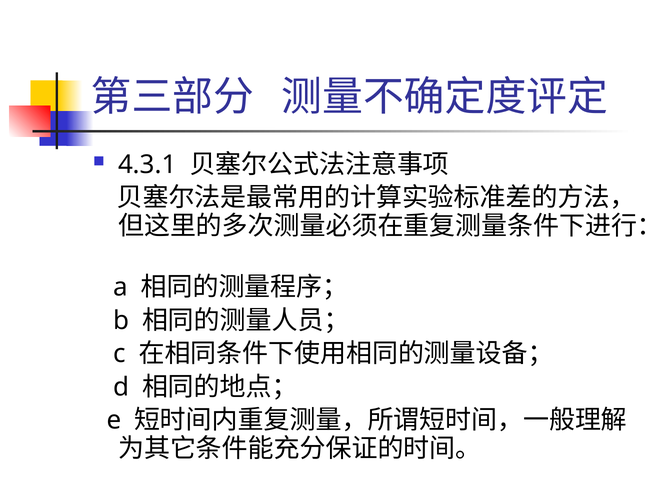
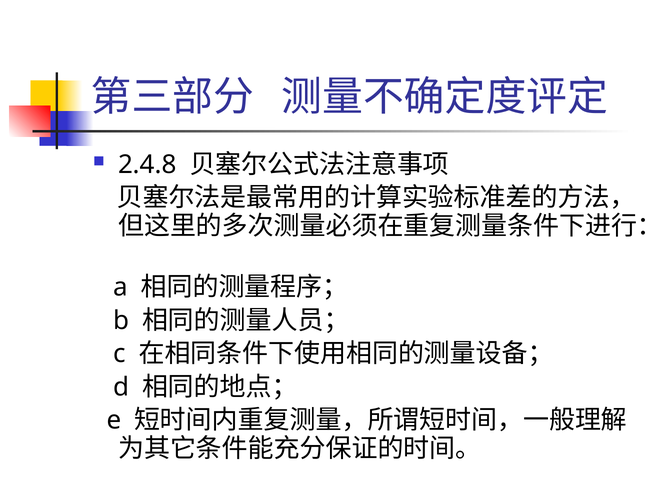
4.3.1: 4.3.1 -> 2.4.8 (147, 165)
